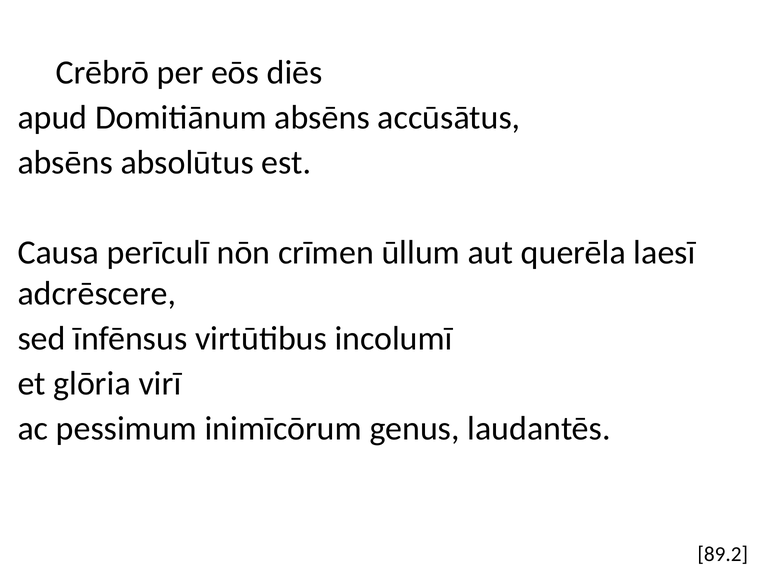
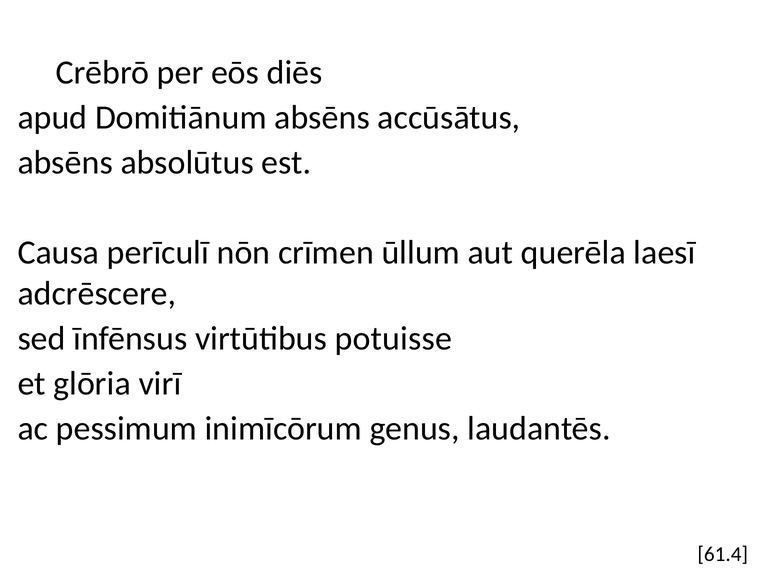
incolumī: incolumī -> potuisse (393, 338)
89.2: 89.2 -> 61.4 (723, 554)
